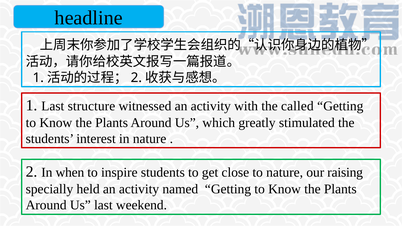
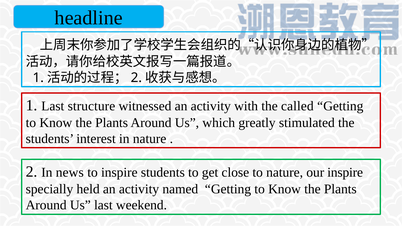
when: when -> news (70, 173)
our raising: raising -> inspire (345, 173)
